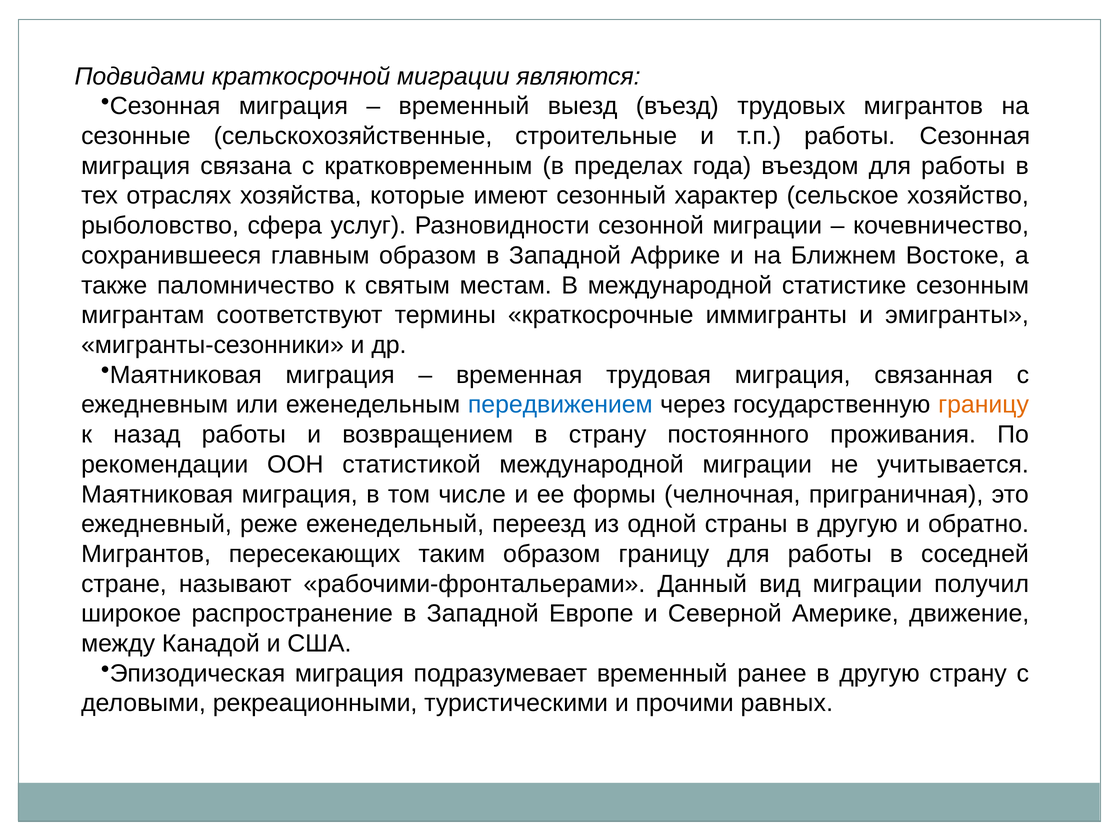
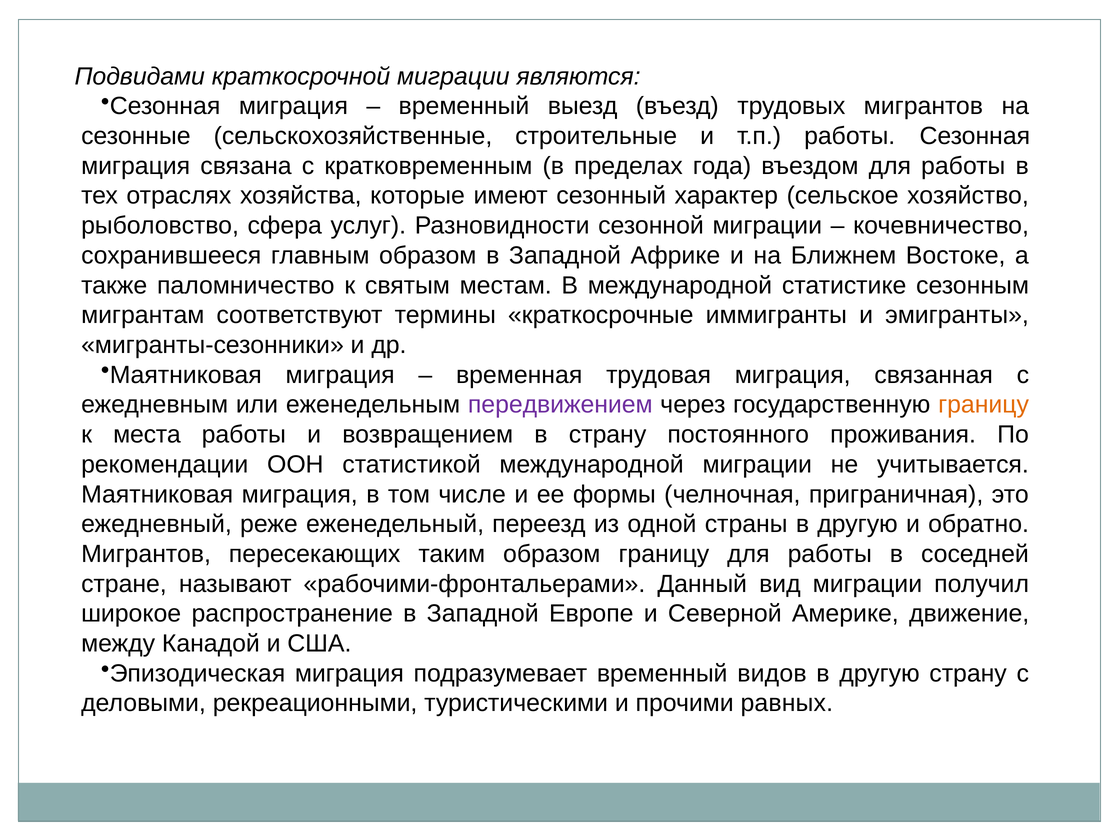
передвижением colour: blue -> purple (560, 405)
назад: назад -> места (147, 435)
ранее: ранее -> видов (772, 673)
